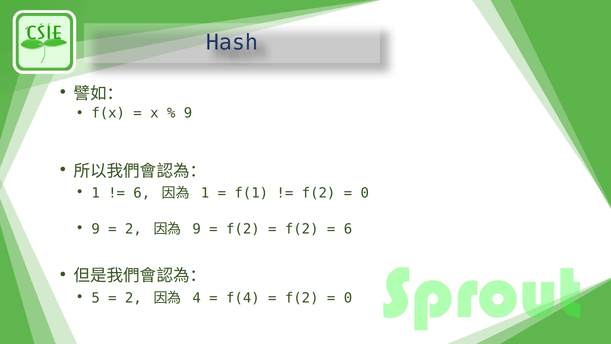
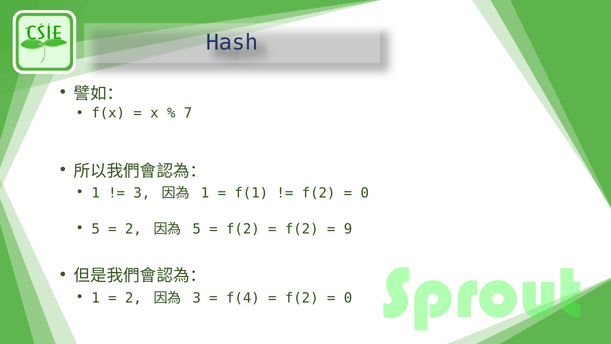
9: 9 -> 7 (188, 113)
6: 6 -> 3 (142, 193)
9: 9 -> 5 (96, 229)
9: 9 -> 5 (197, 229)
6: 6 -> 9 (348, 229)
5: 5 -> 1 (96, 298)
4: 4 -> 3 (197, 298)
